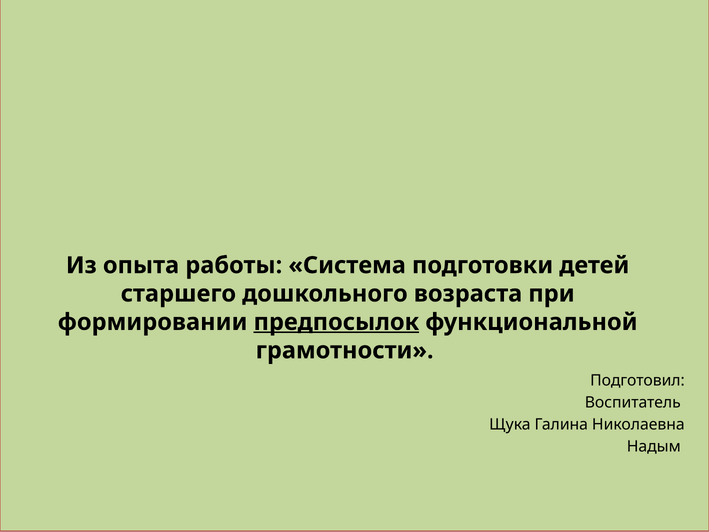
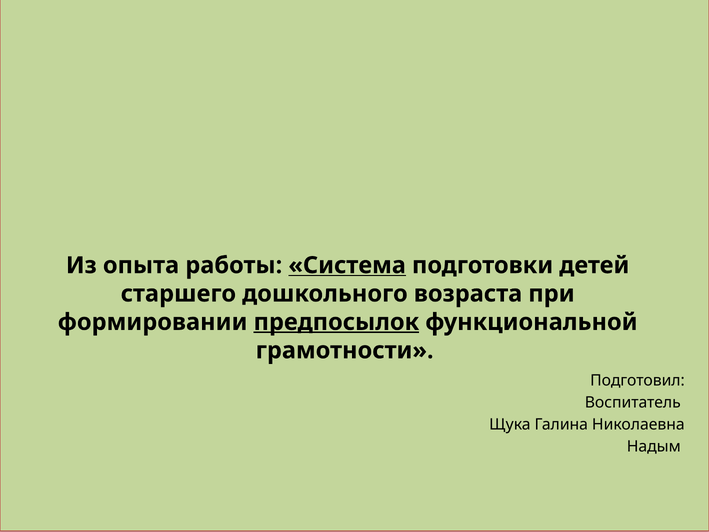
Система underline: none -> present (347, 265)
